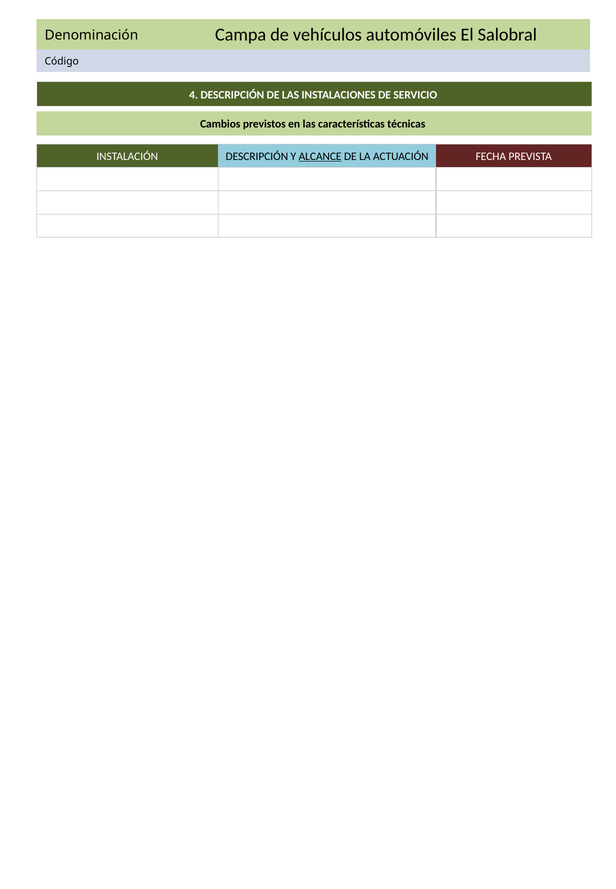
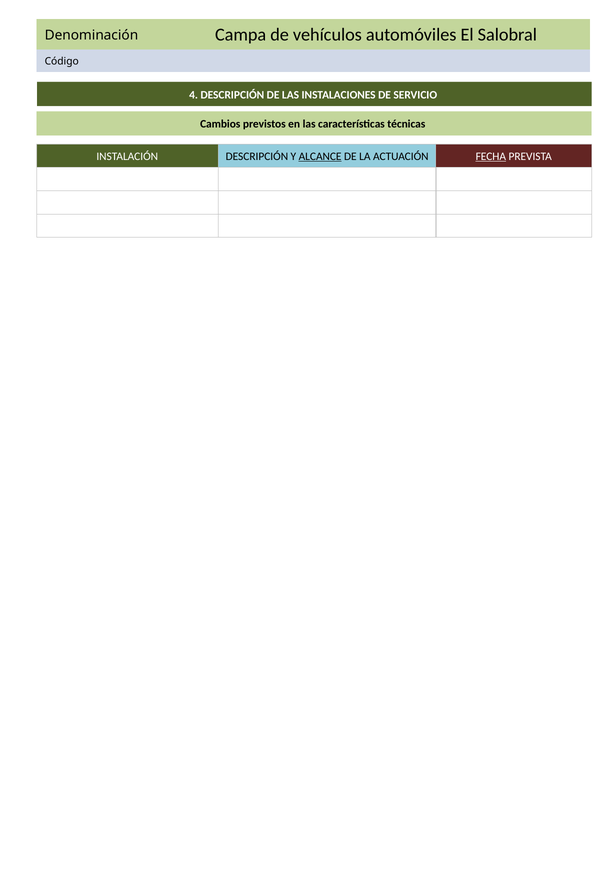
FECHA underline: none -> present (491, 156)
